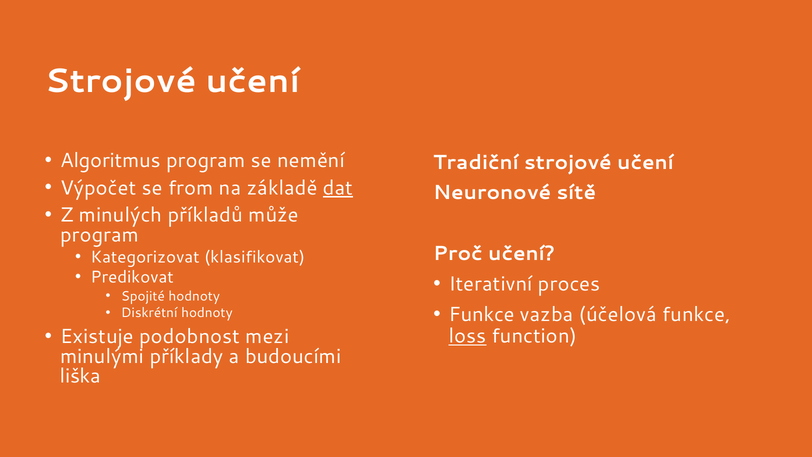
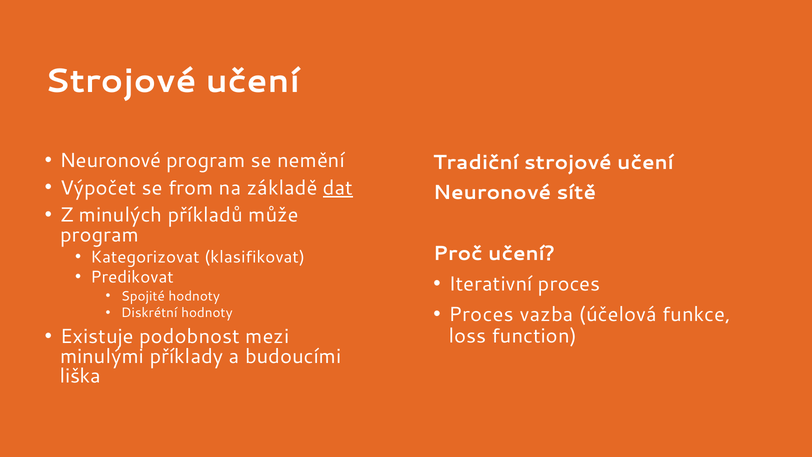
Algoritmus: Algoritmus -> Neuronové (110, 161)
Funkce: Funkce -> Proces (481, 314)
loss underline: present -> none (467, 336)
